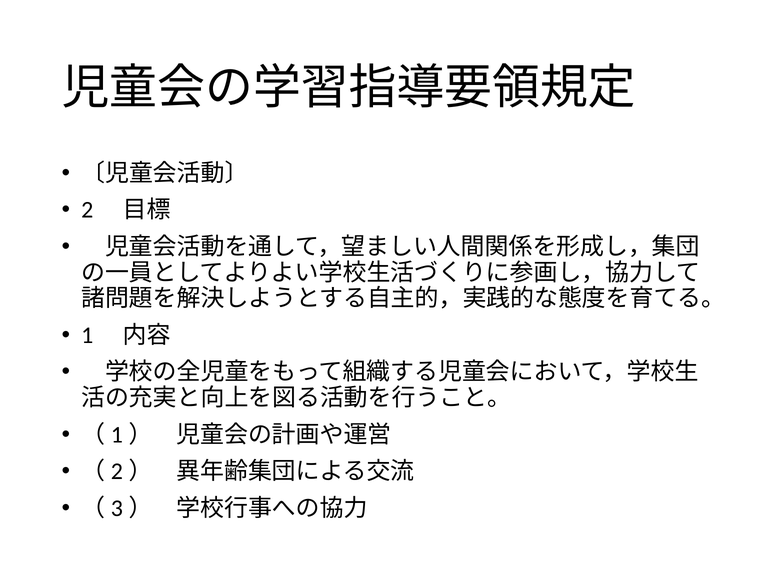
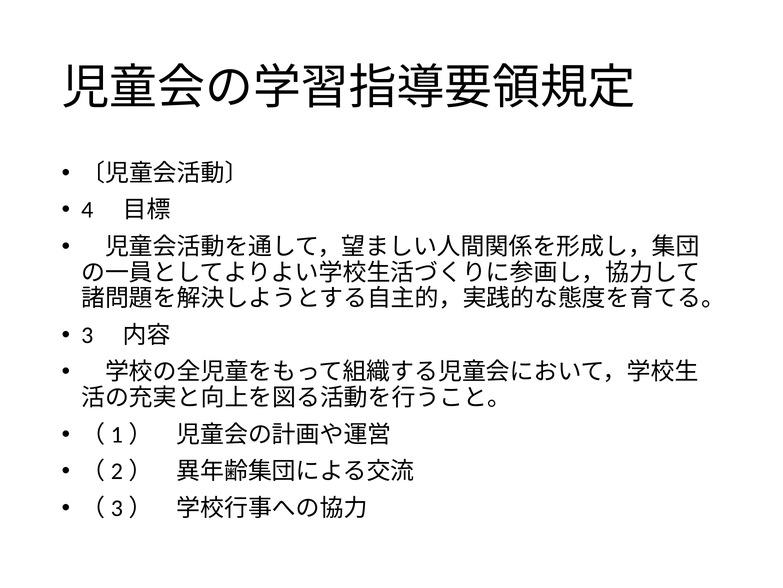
2: 2 -> 4 (87, 210)
1: 1 -> 3 (87, 335)
